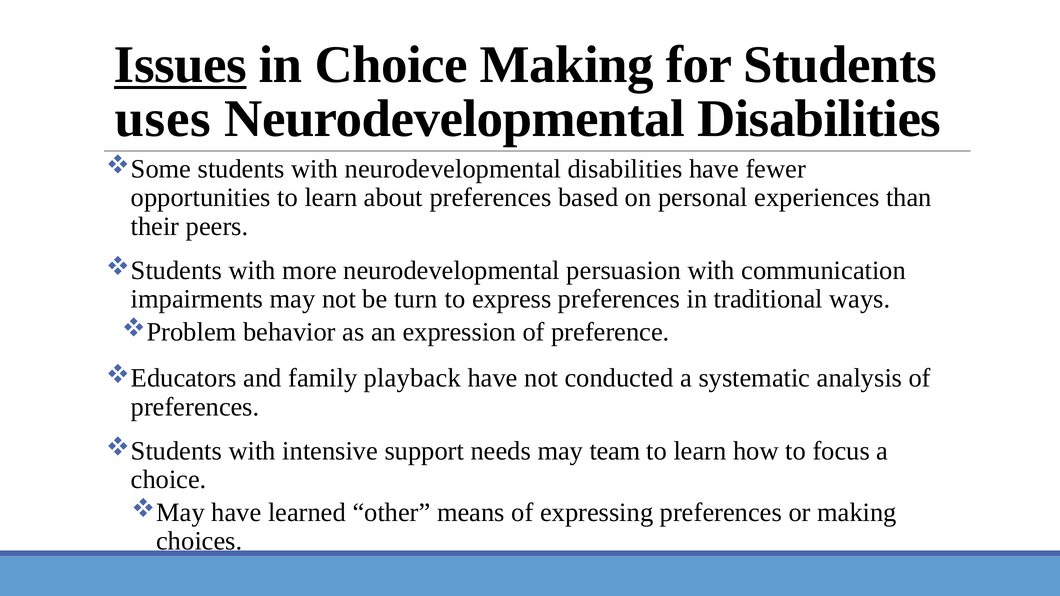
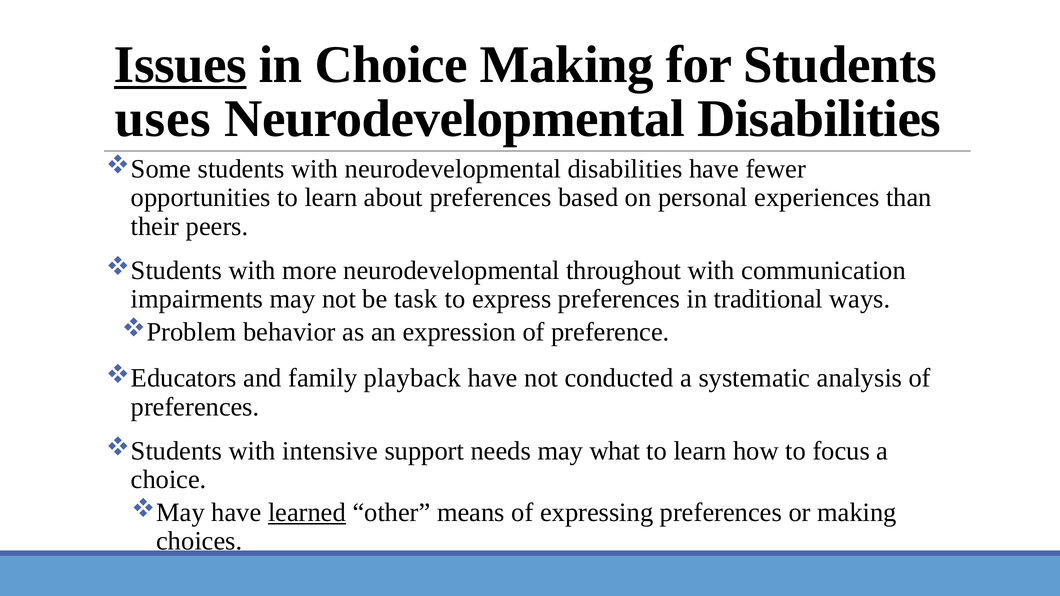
persuasion: persuasion -> throughout (624, 270)
turn: turn -> task (416, 299)
team: team -> what (615, 451)
learned underline: none -> present (307, 513)
